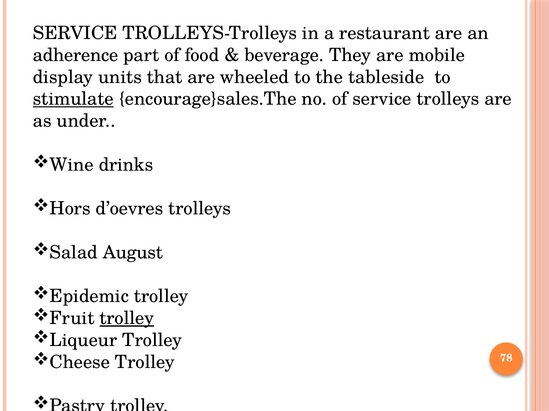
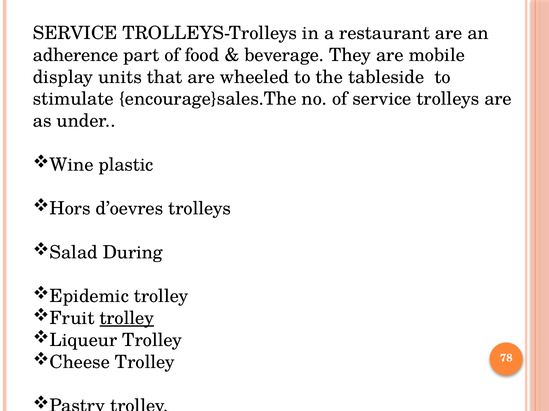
stimulate underline: present -> none (73, 99)
drinks: drinks -> plastic (126, 165)
August: August -> During (133, 253)
